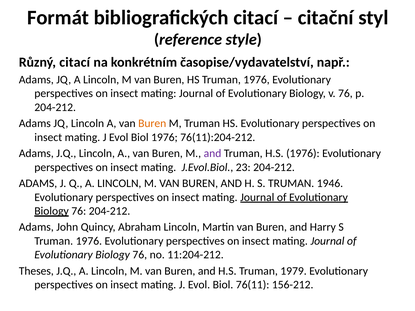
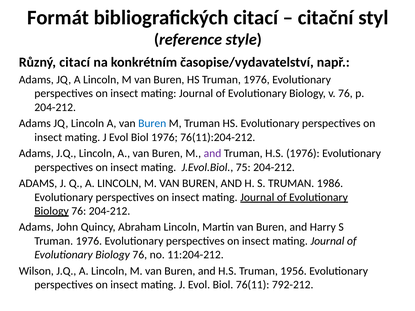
Buren colour: orange -> blue (152, 124)
23: 23 -> 75 (243, 167)
1946: 1946 -> 1986 (330, 184)
Theses: Theses -> Wilson (36, 271)
1979: 1979 -> 1956 (294, 271)
156-212: 156-212 -> 792-212 (293, 285)
